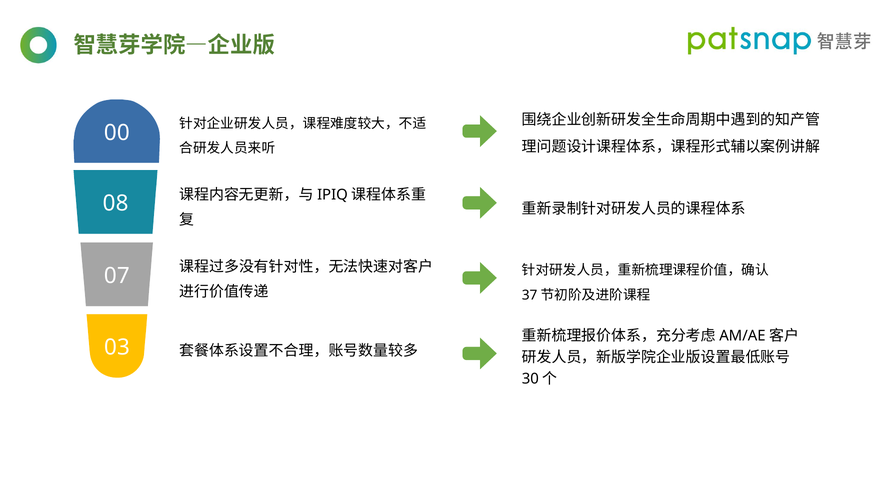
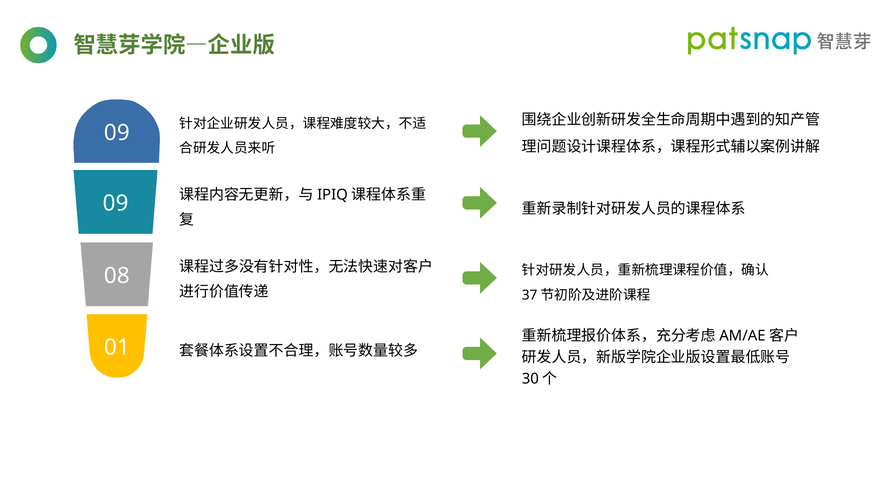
0: 0 -> 9 (123, 133)
8: 8 -> 9 (122, 203)
7: 7 -> 8 (123, 276)
3: 3 -> 1 (123, 347)
